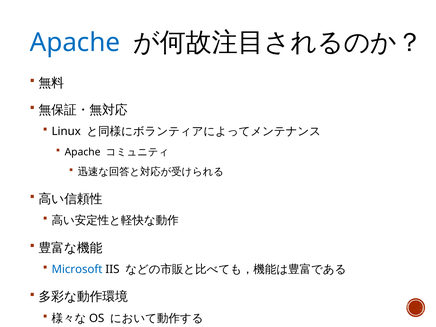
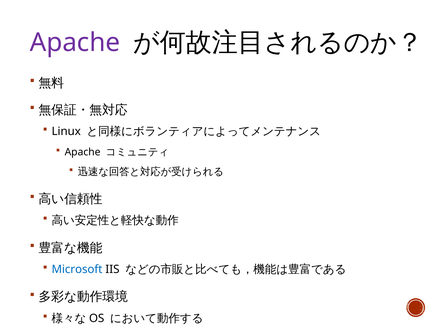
Apache colour: blue -> purple (75, 43)
